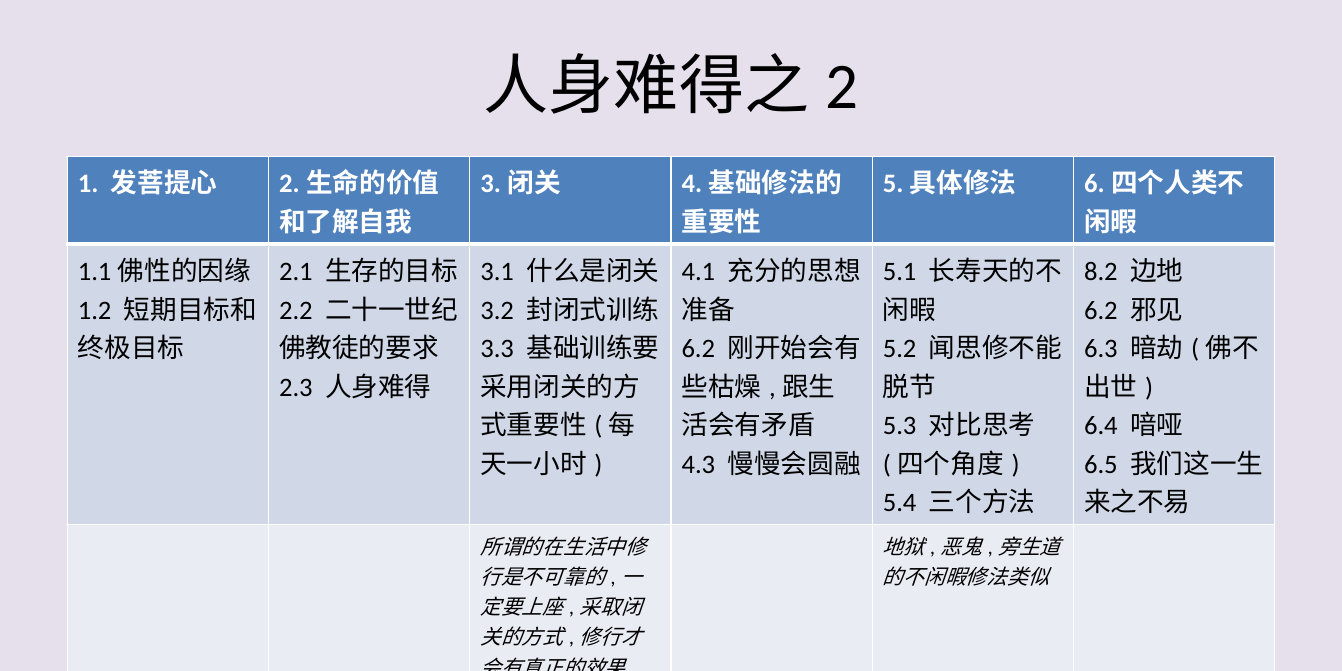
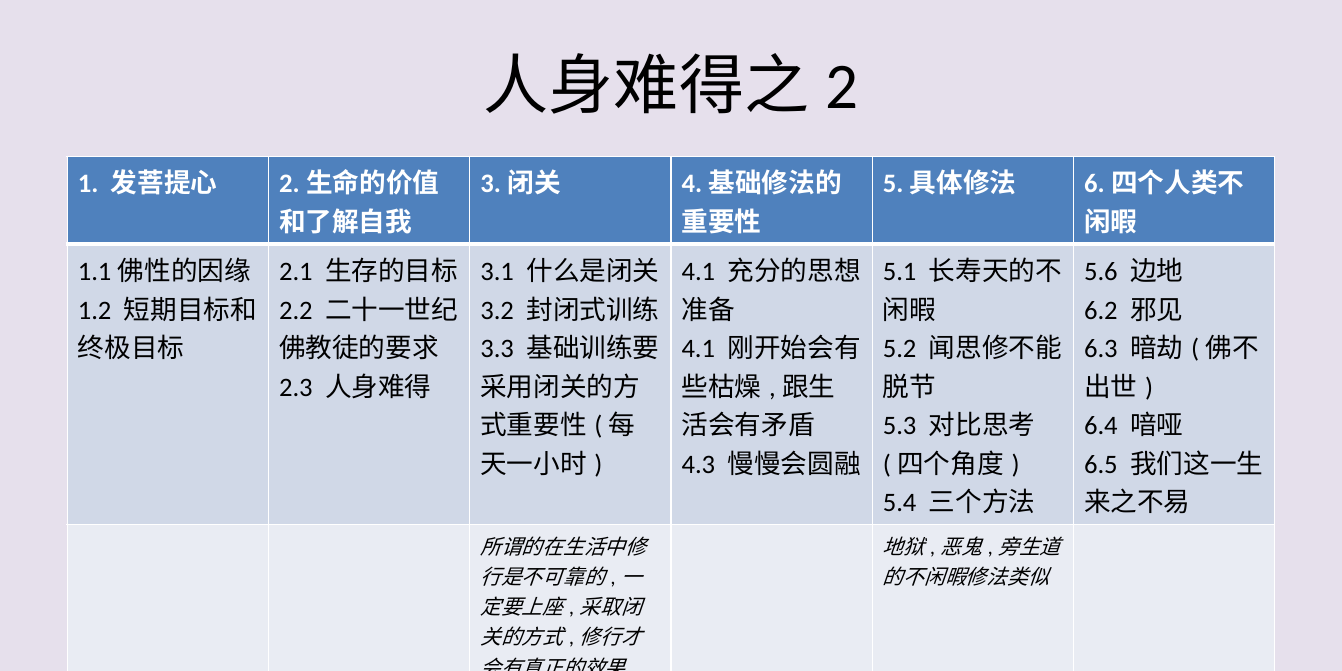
8.2: 8.2 -> 5.6 (1101, 272)
6.2: 6.2 -> 4.1 (698, 349)
